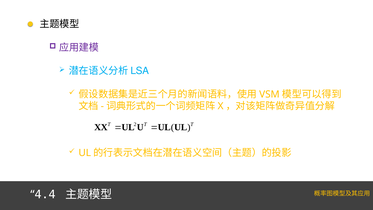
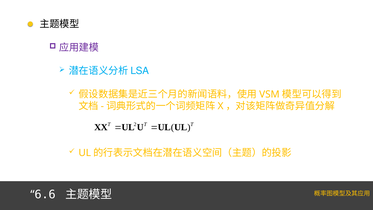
4.4: 4.4 -> 6.6 (45, 194)
